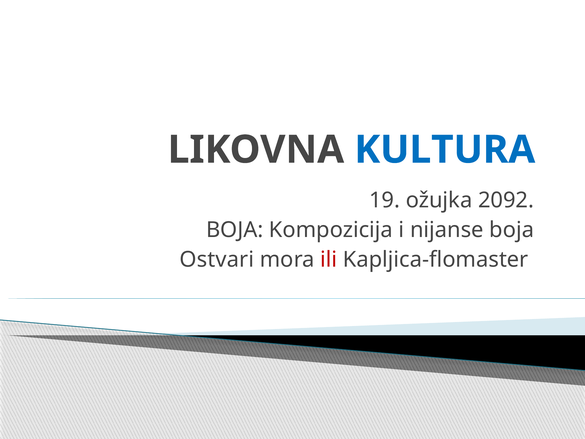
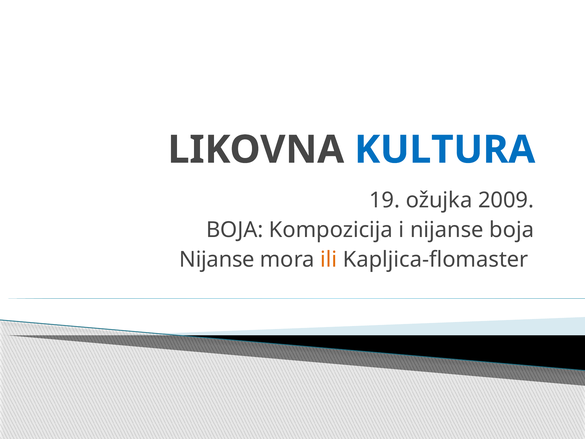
2092: 2092 -> 2009 (506, 200)
Ostvari: Ostvari -> Nijanse (217, 259)
ili colour: red -> orange (329, 259)
